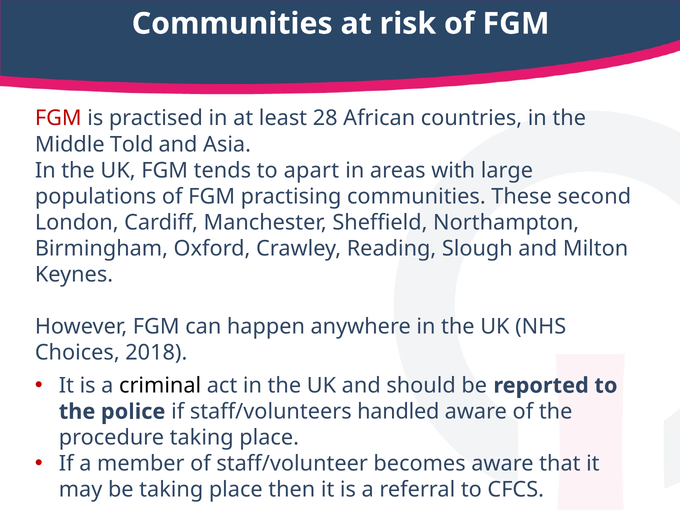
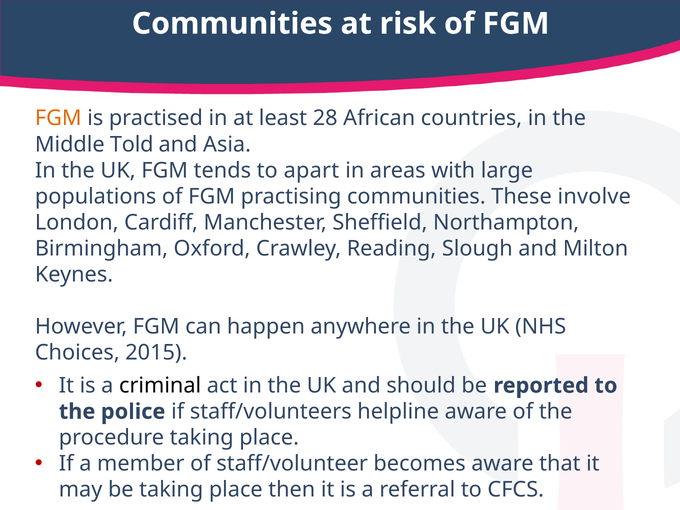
FGM colour: red -> orange (58, 118)
second: second -> involve (594, 196)
2018: 2018 -> 2015 (156, 353)
handled: handled -> helpline (398, 412)
